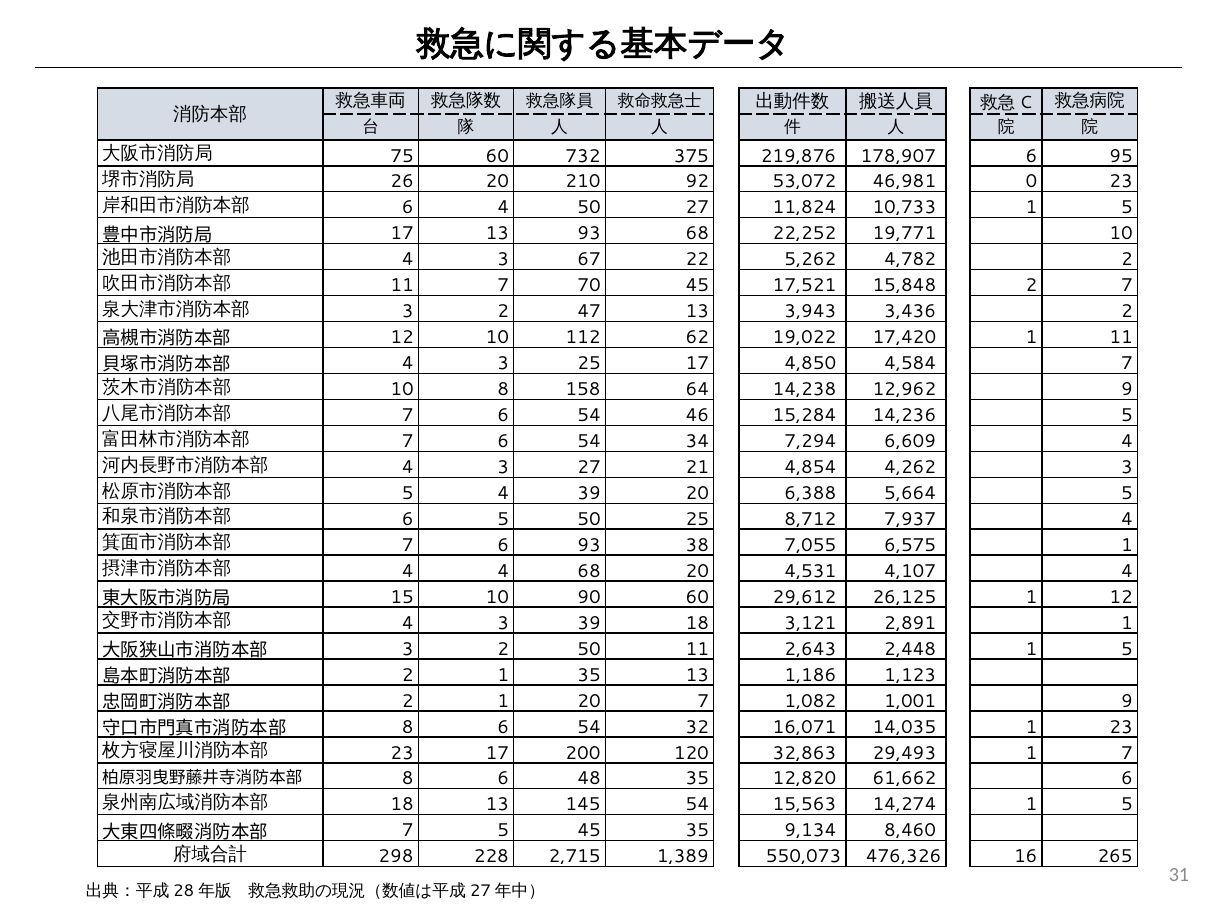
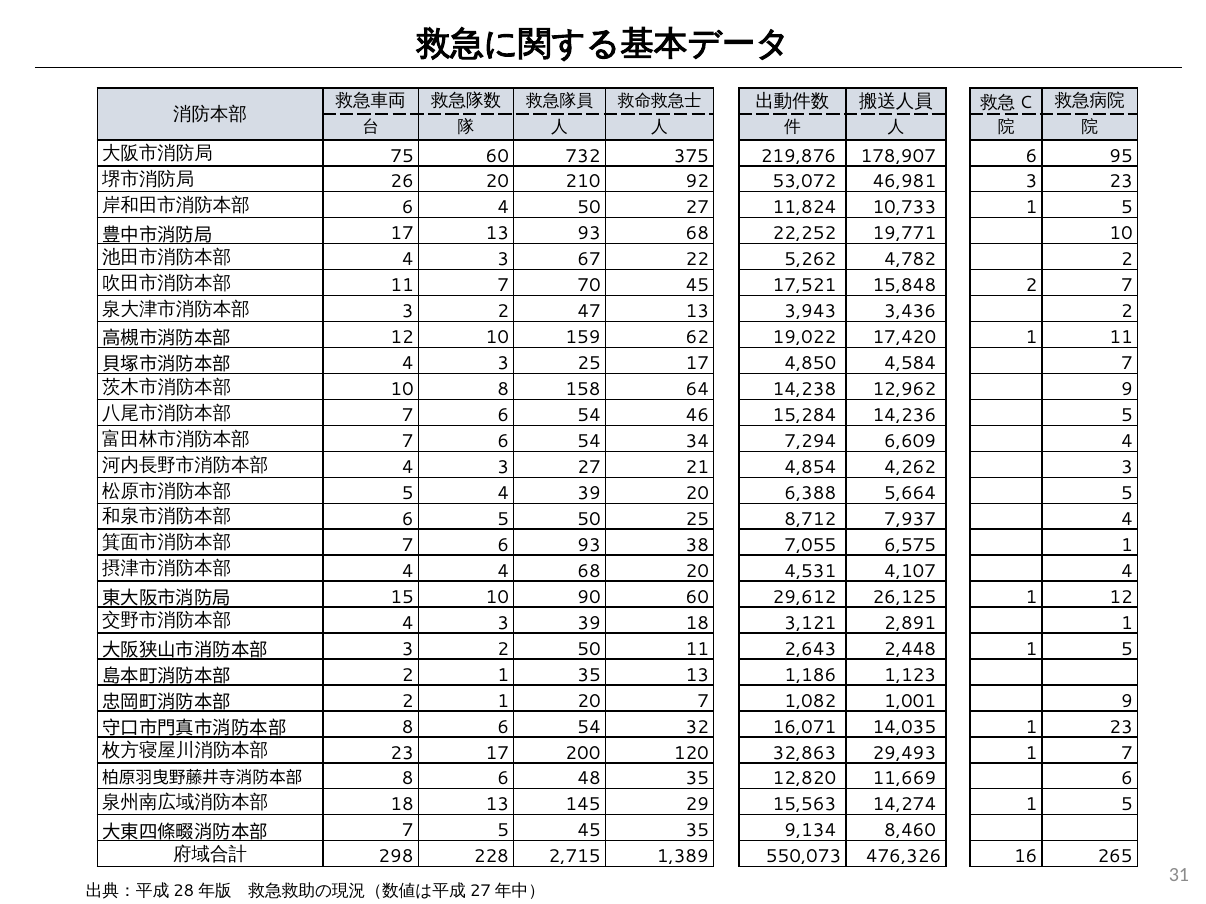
46,981 0: 0 -> 3 (1032, 182)
112: 112 -> 159 (583, 338)
61,662: 61,662 -> 11,669 (904, 779)
145 54: 54 -> 29 (697, 805)
